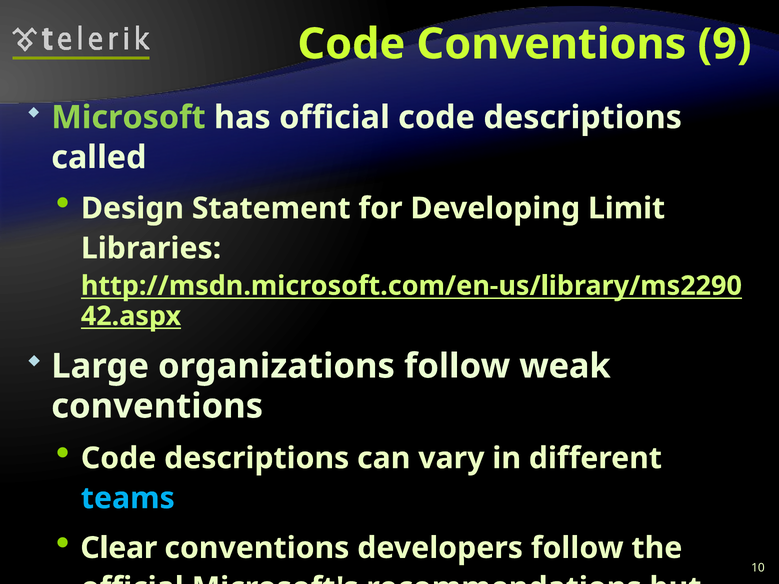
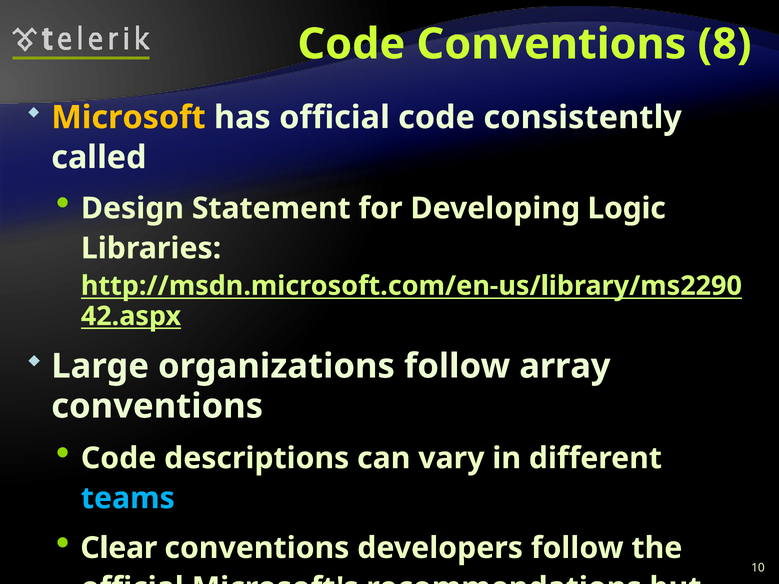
9: 9 -> 8 (725, 44)
Microsoft colour: light green -> yellow (128, 118)
official code descriptions: descriptions -> consistently (583, 118)
Limit: Limit -> Logic (627, 208)
weak: weak -> array (565, 366)
